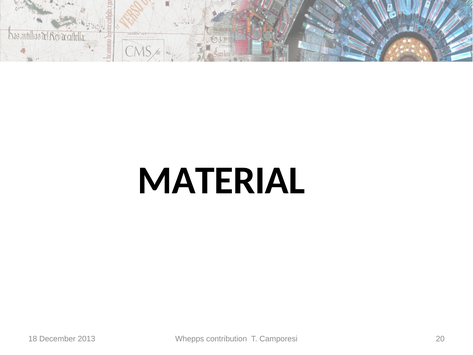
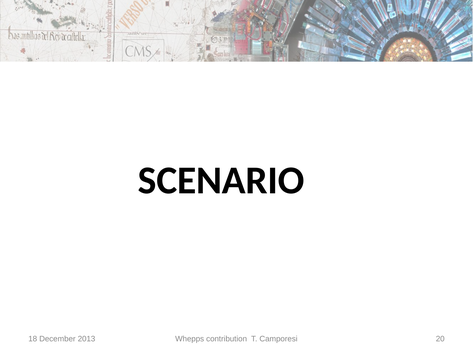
MATERIAL: MATERIAL -> SCENARIO (221, 180)
